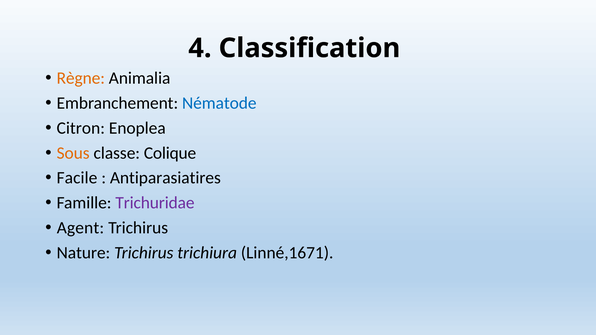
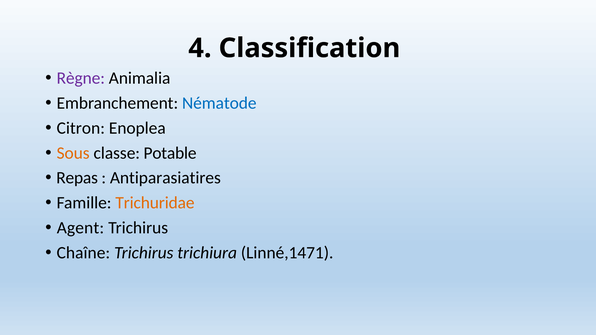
Règne colour: orange -> purple (81, 78)
Colique: Colique -> Potable (170, 153)
Facile: Facile -> Repas (77, 178)
Trichuridae colour: purple -> orange (155, 203)
Nature: Nature -> Chaîne (83, 253)
Linné,1671: Linné,1671 -> Linné,1471 (287, 253)
